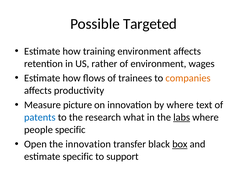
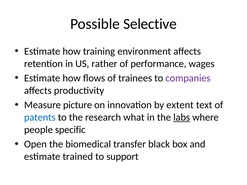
Targeted: Targeted -> Selective (150, 24)
of environment: environment -> performance (158, 64)
companies colour: orange -> purple (188, 78)
by where: where -> extent (180, 105)
the innovation: innovation -> biomedical (88, 144)
box underline: present -> none (180, 144)
estimate specific: specific -> trained (78, 157)
